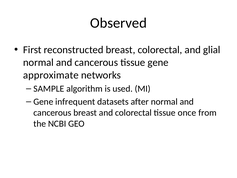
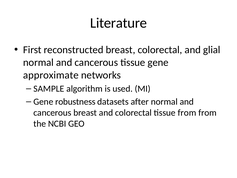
Observed: Observed -> Literature (119, 23)
infrequent: infrequent -> robustness (75, 102)
tissue once: once -> from (187, 113)
